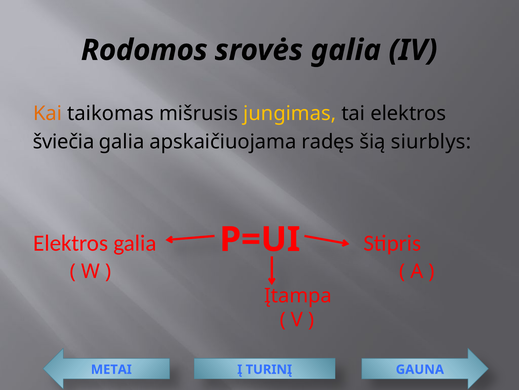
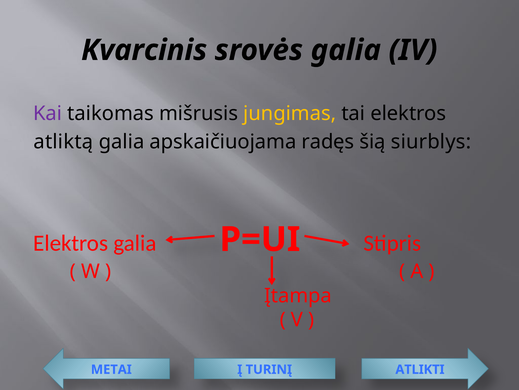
Rodomos: Rodomos -> Kvarcinis (144, 50)
Kai colour: orange -> purple (48, 113)
šviečia: šviečia -> atliktą (63, 142)
GAUNA: GAUNA -> ATLIKTI (420, 369)
